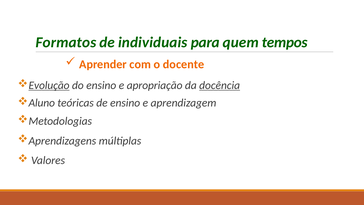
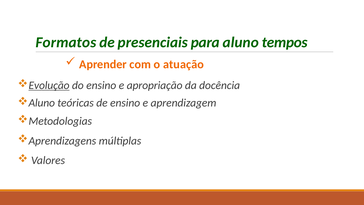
individuais: individuais -> presenciais (153, 42)
para quem: quem -> aluno (241, 42)
docente: docente -> atuação (184, 64)
docência underline: present -> none (220, 85)
